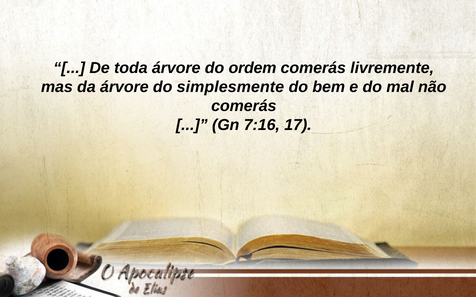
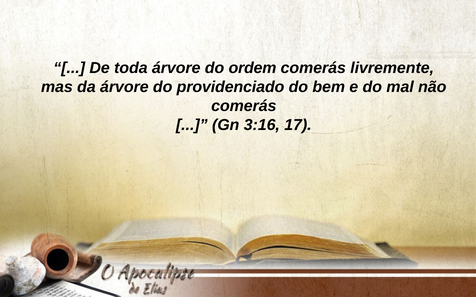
simplesmente: simplesmente -> providenciado (231, 87)
7:16: 7:16 -> 3:16 (262, 125)
